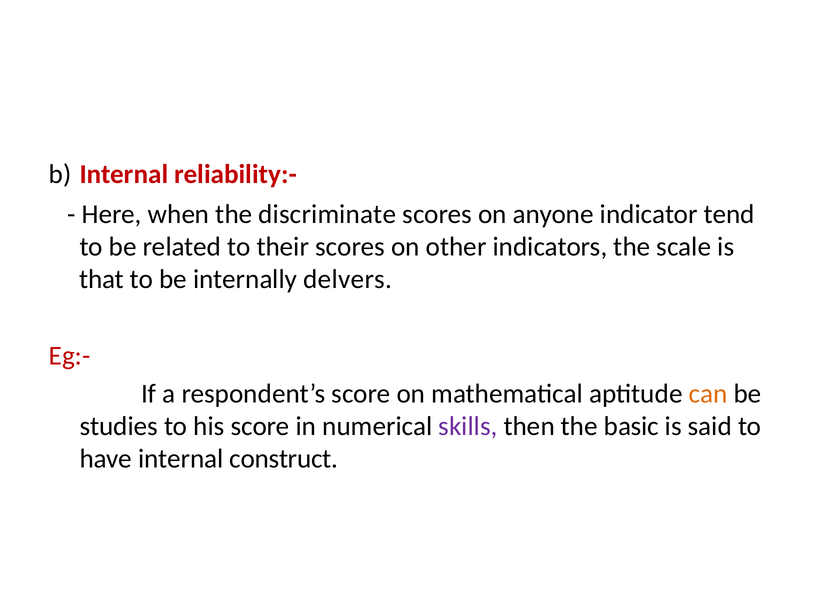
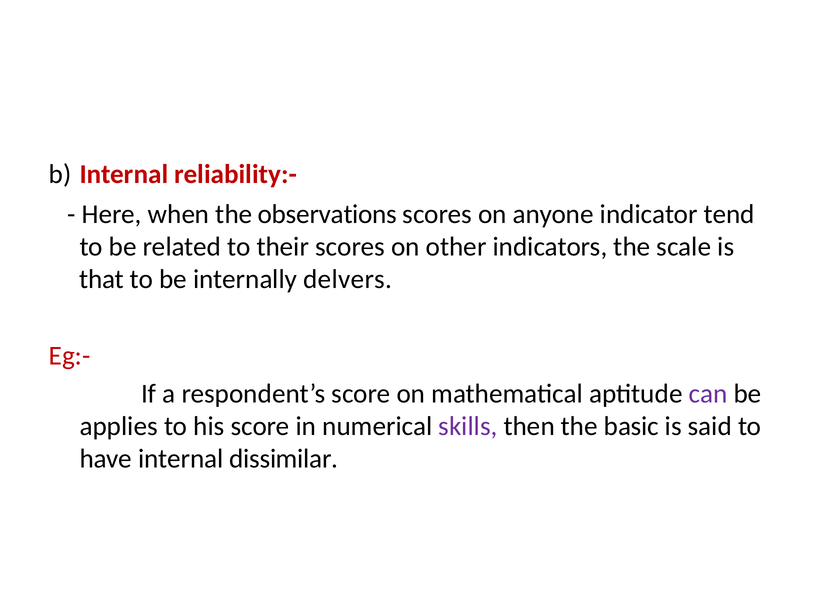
discriminate: discriminate -> observations (327, 214)
can colour: orange -> purple (708, 394)
studies: studies -> applies (119, 426)
construct: construct -> dissimilar (284, 459)
